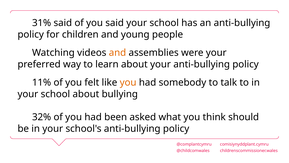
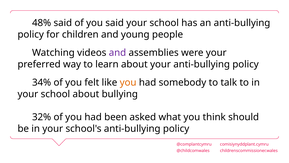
31%: 31% -> 48% (42, 23)
and colour: orange -> purple (117, 53)
11%: 11% -> 34% (42, 82)
